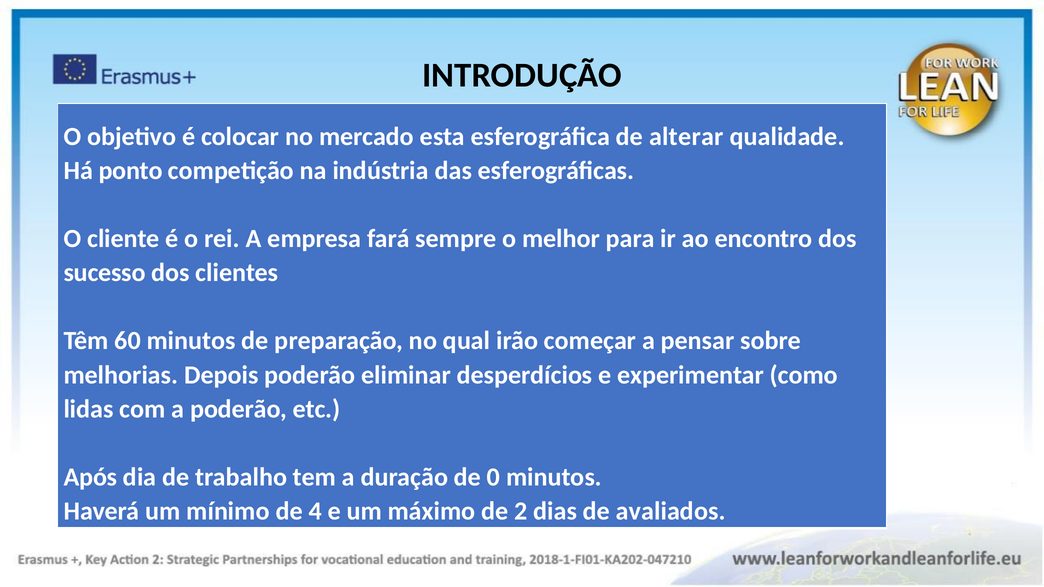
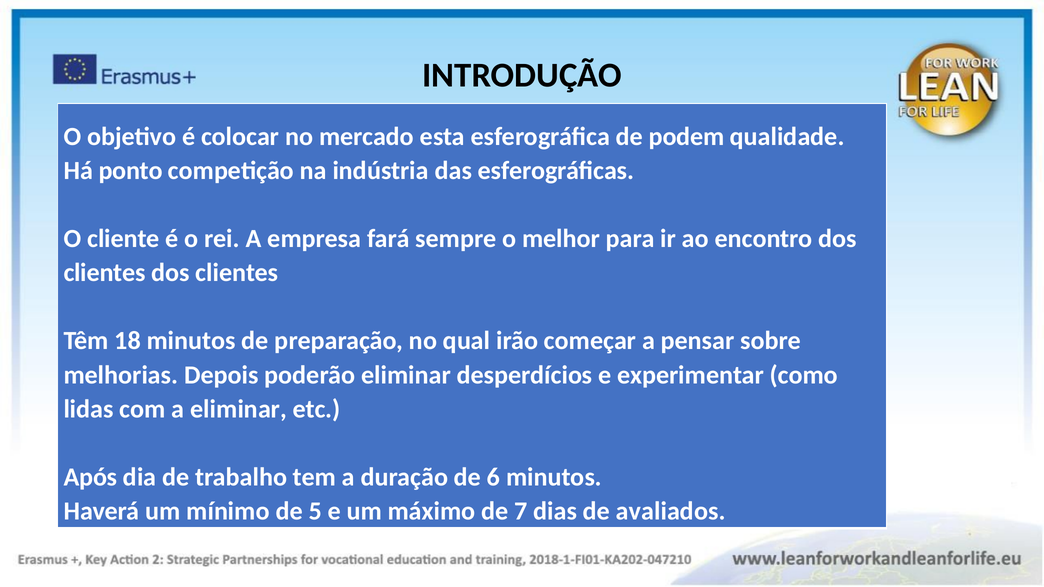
alterar: alterar -> podem (687, 137)
sucesso: sucesso -> clientes (105, 273)
60: 60 -> 18 (128, 341)
a poderão: poderão -> eliminar (239, 409)
0: 0 -> 6 (494, 477)
4: 4 -> 5 (315, 511)
2: 2 -> 7 (521, 511)
